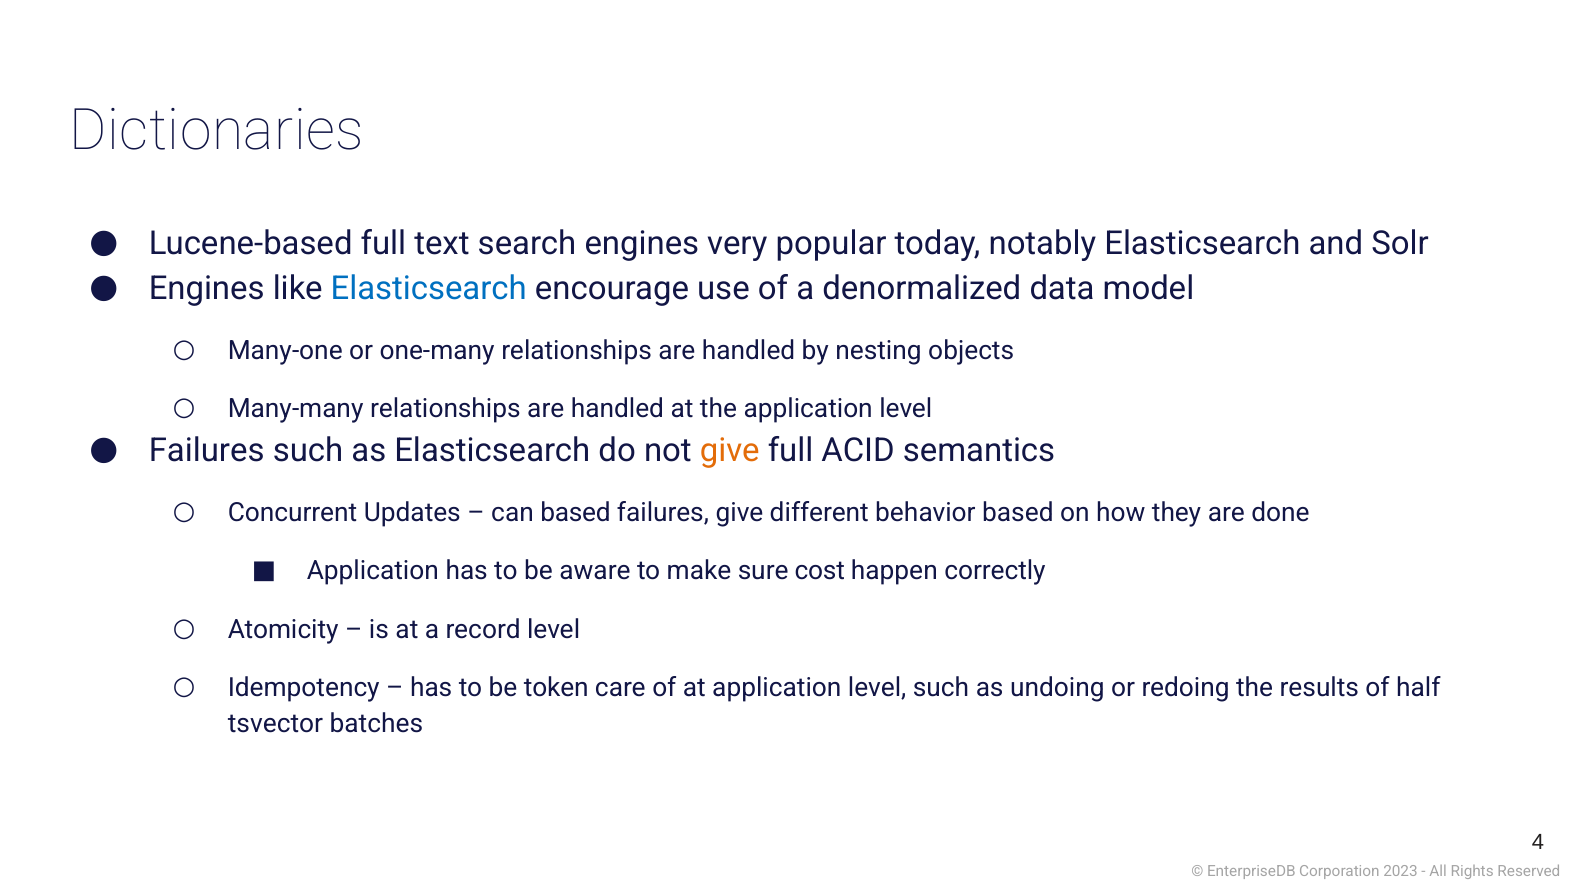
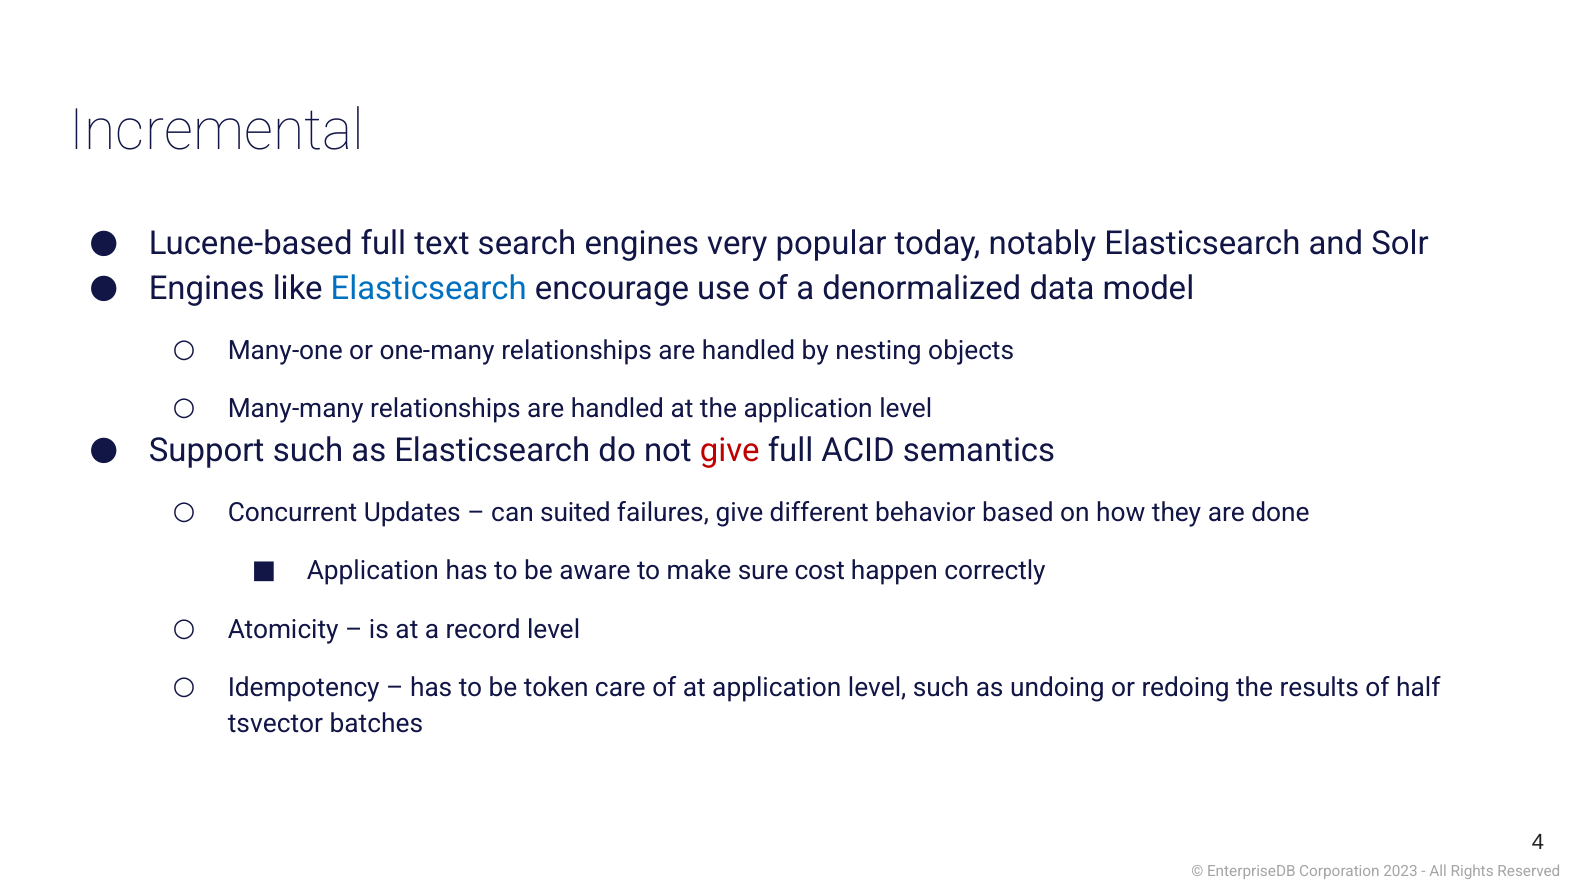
Dictionaries: Dictionaries -> Incremental (217, 131)
Failures: Failures -> Support (207, 451)
give colour: orange -> red (730, 451)
can based: based -> suited (576, 512)
